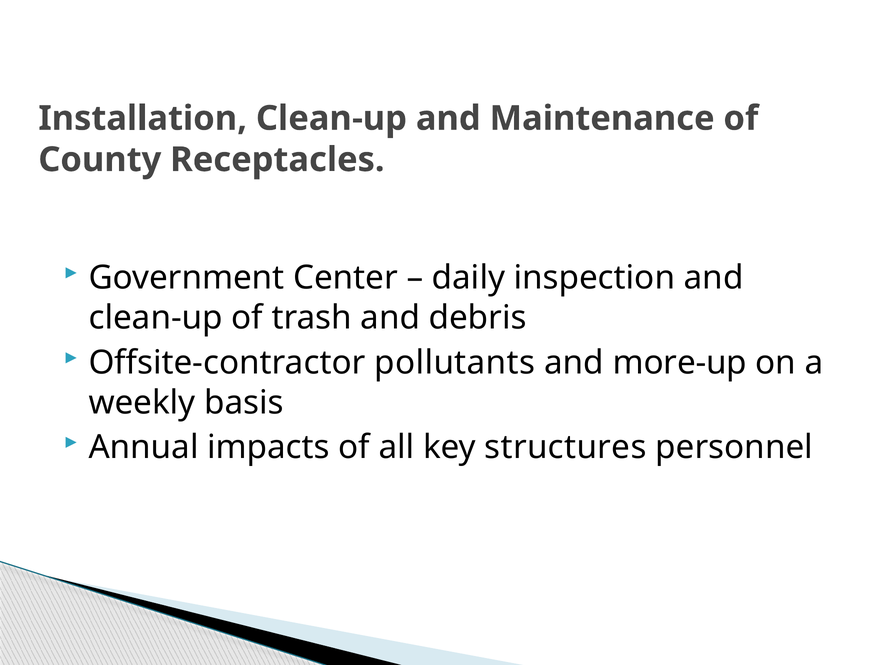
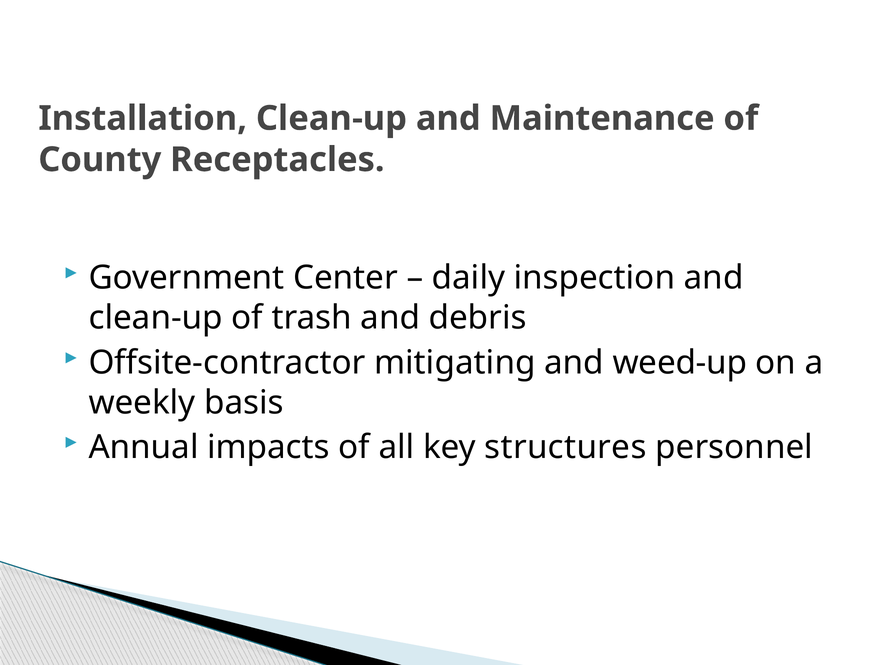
pollutants: pollutants -> mitigating (455, 363)
more-up: more-up -> weed-up (680, 363)
